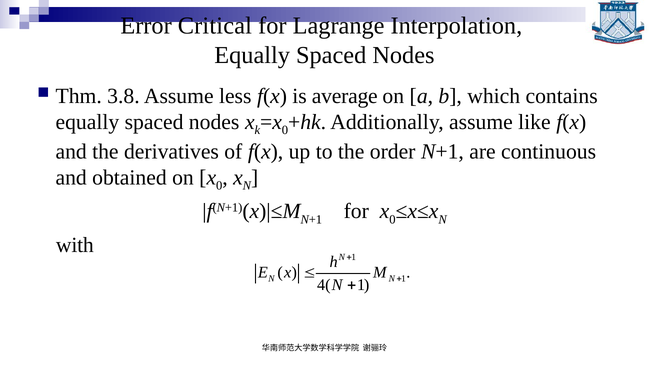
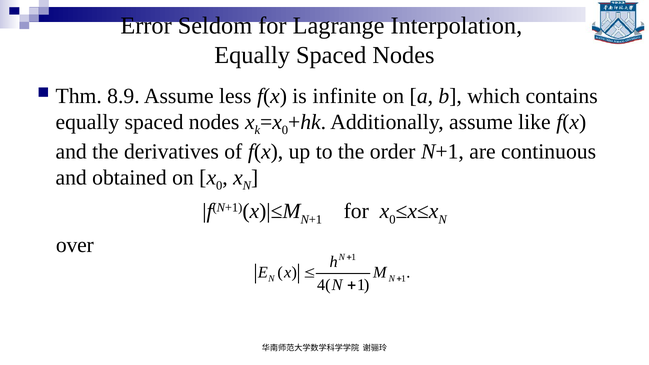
Critical: Critical -> Seldom (215, 26)
3.8: 3.8 -> 8.9 (123, 96)
average: average -> infinite (345, 96)
with: with -> over (75, 245)
